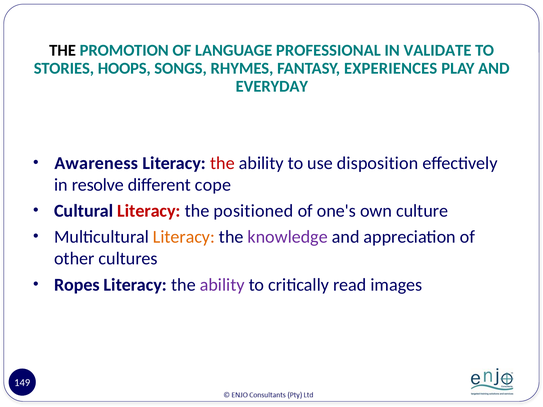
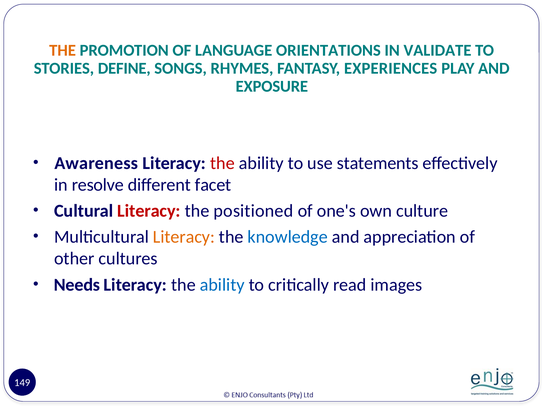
THE colour: black -> orange (63, 50)
PROFESSIONAL: PROFESSIONAL -> ORIENTATIONS (328, 50)
HOOPS: HOOPS -> DEFINE (124, 68)
EVERYDAY: EVERYDAY -> EXPOSURE (272, 86)
disposition: disposition -> statements (378, 163)
cope: cope -> facet (213, 185)
knowledge colour: purple -> blue (288, 237)
Ropes: Ropes -> Needs (77, 285)
ability colour: purple -> blue (222, 285)
